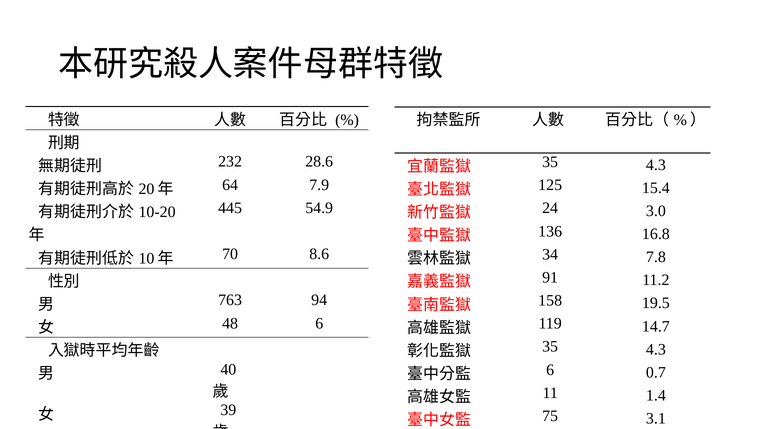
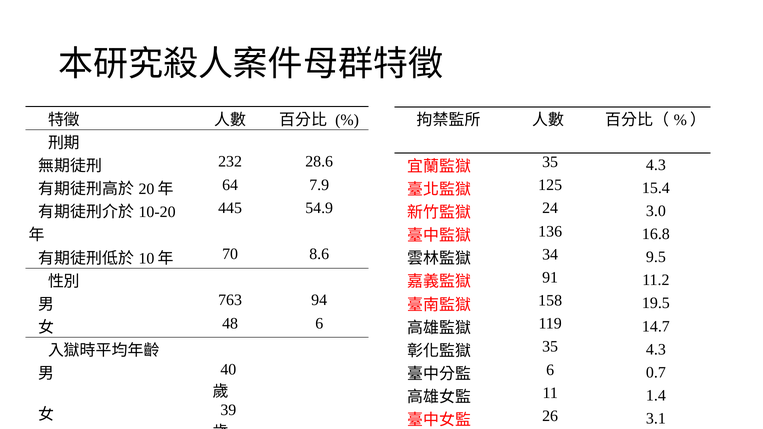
7.8: 7.8 -> 9.5 (656, 257)
75: 75 -> 26 (550, 416)
